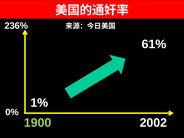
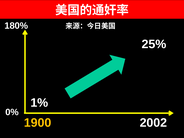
236%: 236% -> 180% (16, 26)
61%: 61% -> 25% (154, 44)
1900 colour: light green -> yellow (38, 123)
